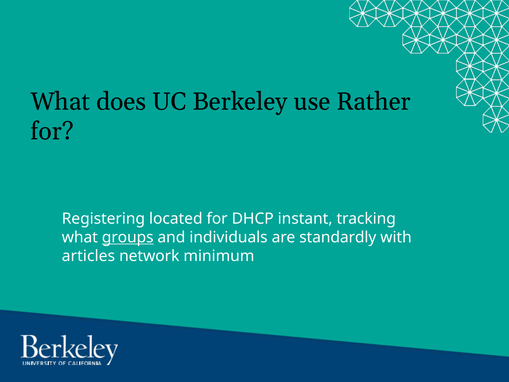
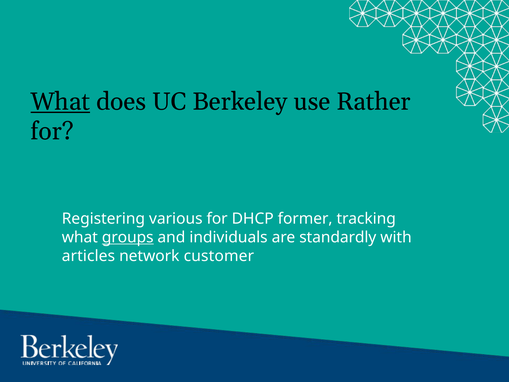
What underline: none -> present (60, 102)
located: located -> various (176, 218)
instant: instant -> former (305, 218)
minimum: minimum -> customer (219, 256)
